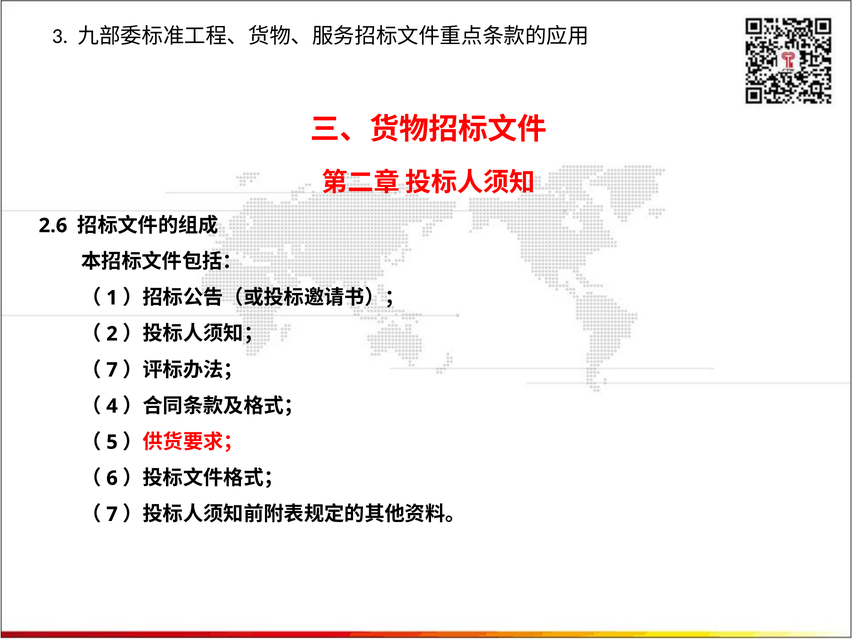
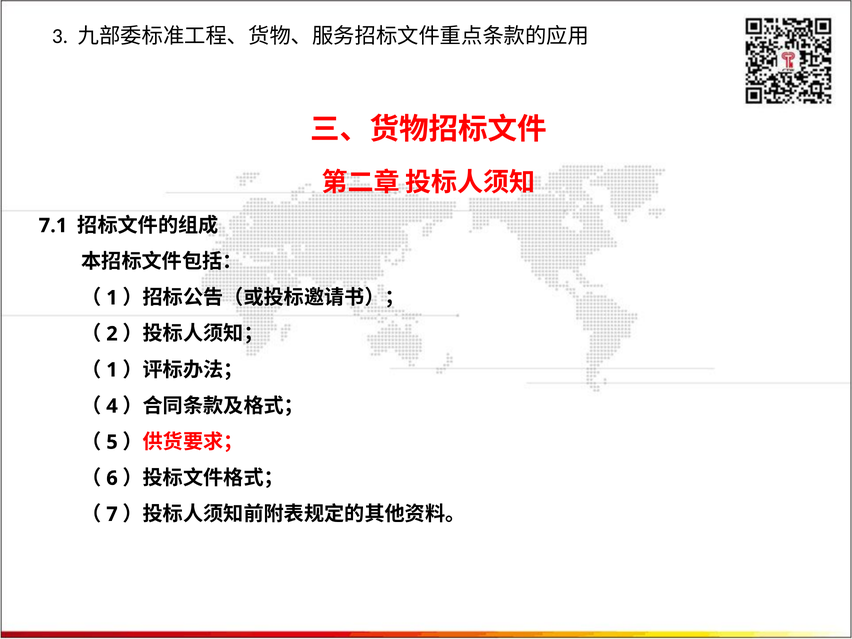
2.6: 2.6 -> 7.1 (53, 226)
7: 7 -> 1 (112, 370)
